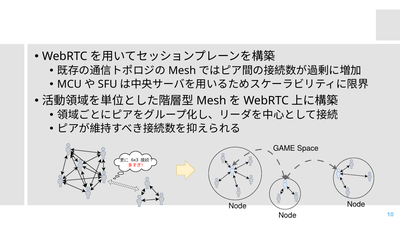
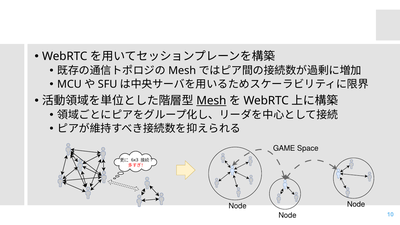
Mesh underline: none -> present (211, 101)
